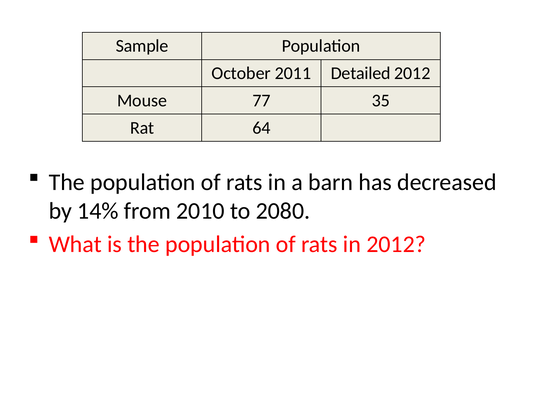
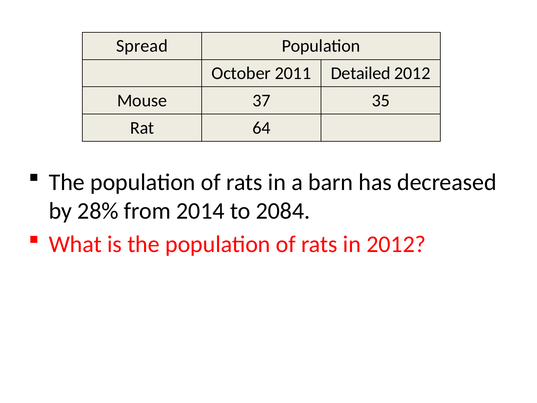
Sample: Sample -> Spread (142, 46)
77: 77 -> 37 (261, 100)
14%: 14% -> 28% (98, 211)
2010: 2010 -> 2014 (200, 211)
2080: 2080 -> 2084 (283, 211)
